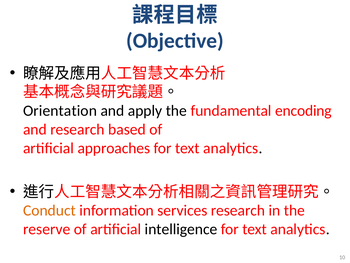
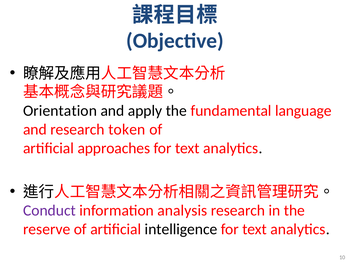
encoding: encoding -> language (303, 111)
based: based -> token (127, 129)
Conduct colour: orange -> purple (49, 210)
services: services -> analysis (182, 210)
